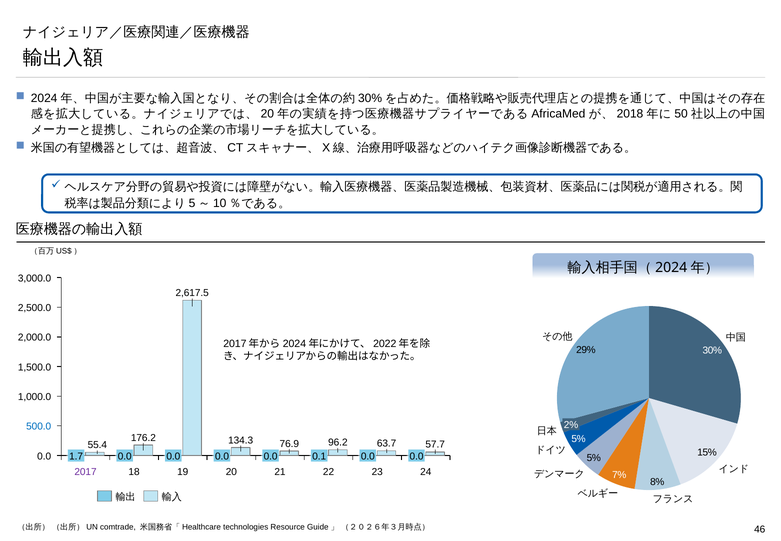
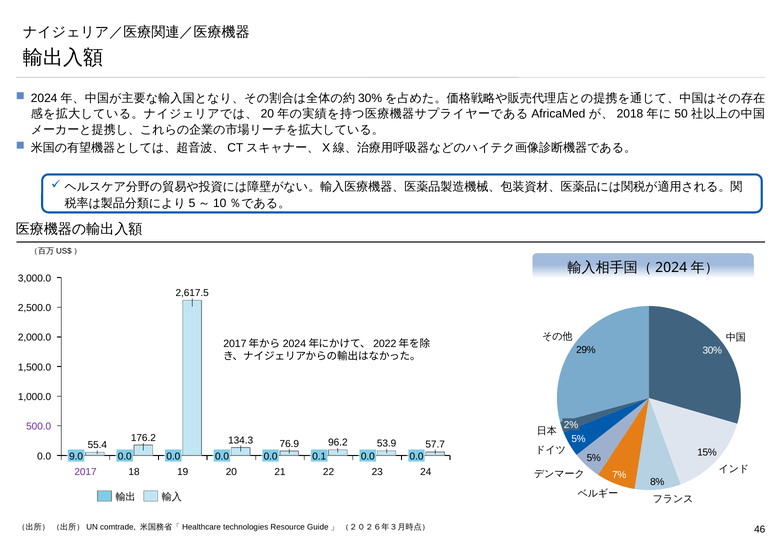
500.0 colour: blue -> purple (39, 426)
63.7: 63.7 -> 53.9 (387, 443)
1.7: 1.7 -> 9.0 (76, 456)
